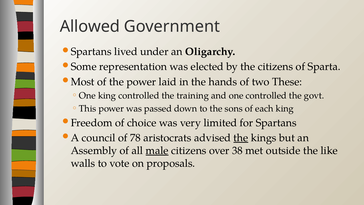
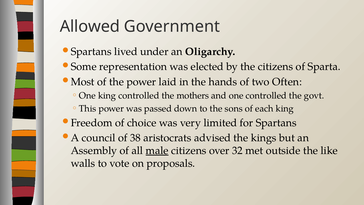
These: These -> Often (287, 82)
training: training -> mothers (193, 95)
78: 78 -> 38 (135, 138)
the underline: present -> none (241, 138)
38: 38 -> 32 (237, 150)
